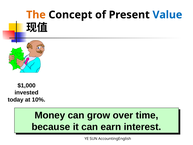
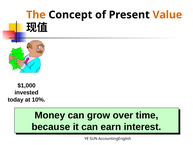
Value colour: blue -> orange (167, 15)
